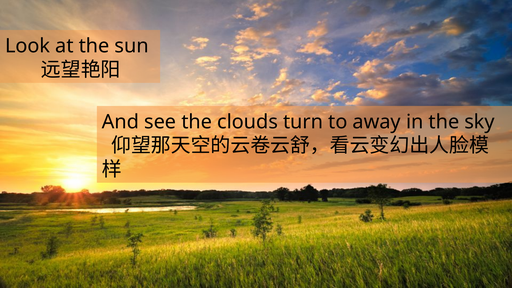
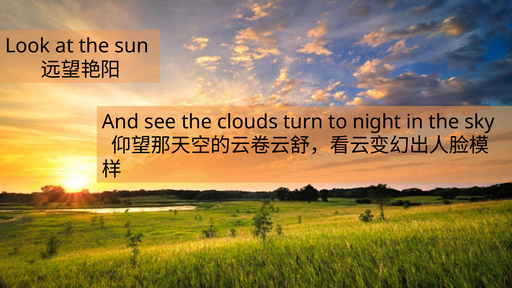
away: away -> night (377, 122)
